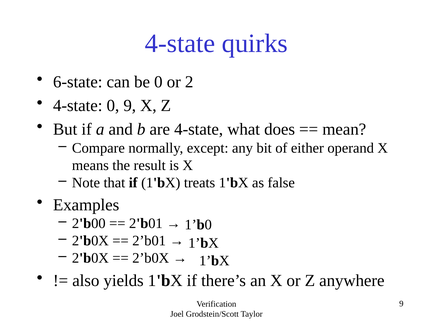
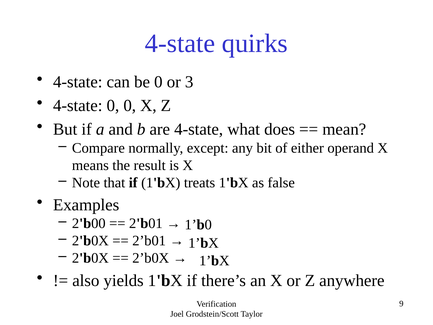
6-state: 6-state -> 4-state (78, 82)
2: 2 -> 3 (189, 82)
0 9: 9 -> 0 (130, 106)
